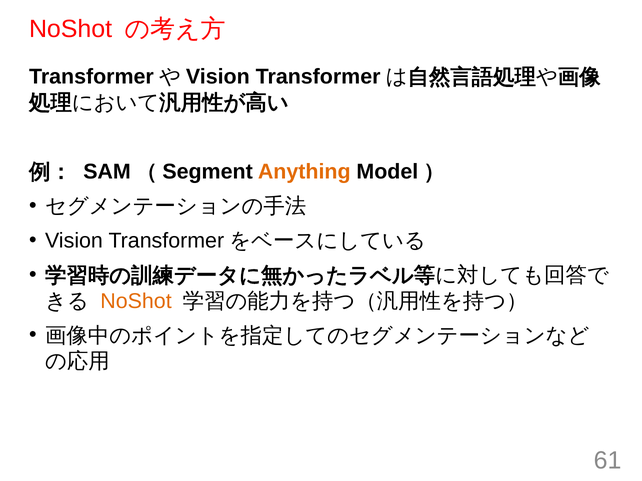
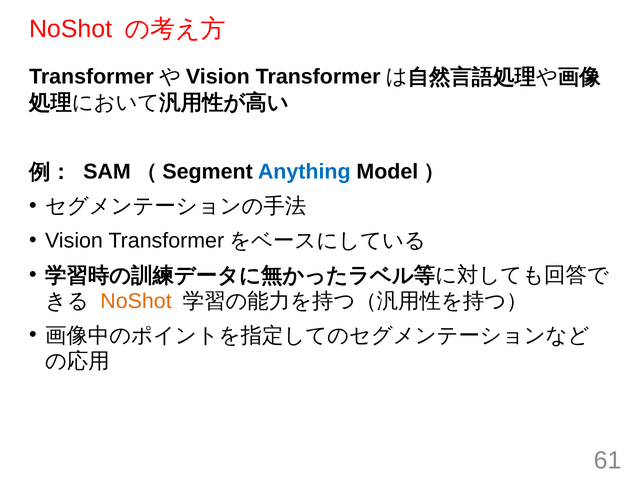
Anything colour: orange -> blue (304, 172)
